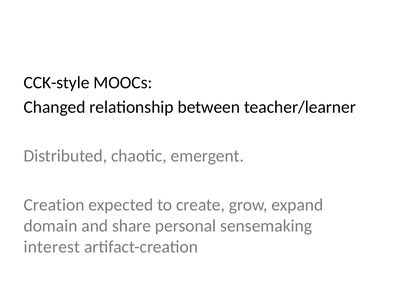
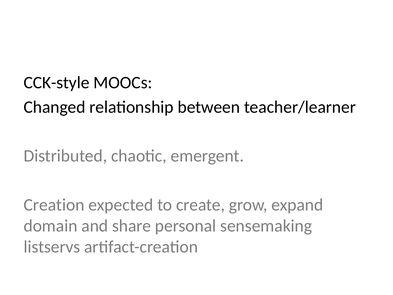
interest: interest -> listservs (52, 247)
